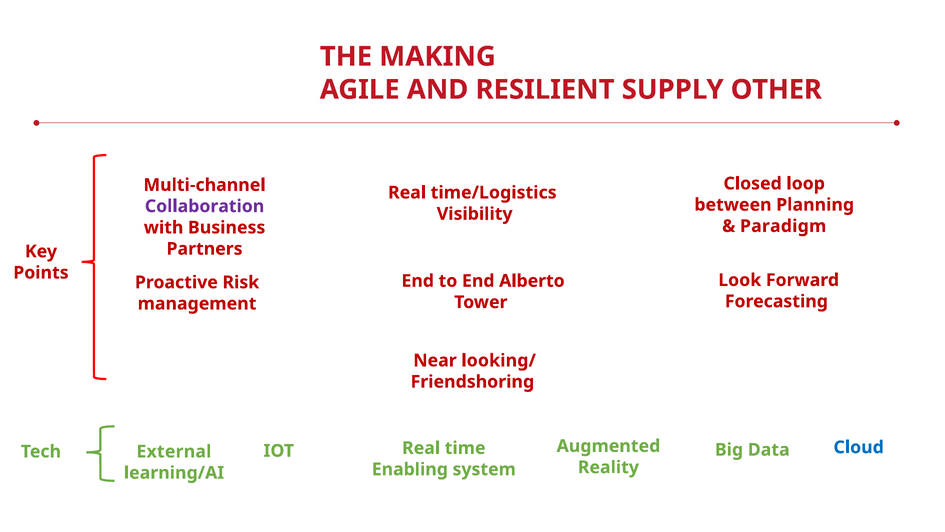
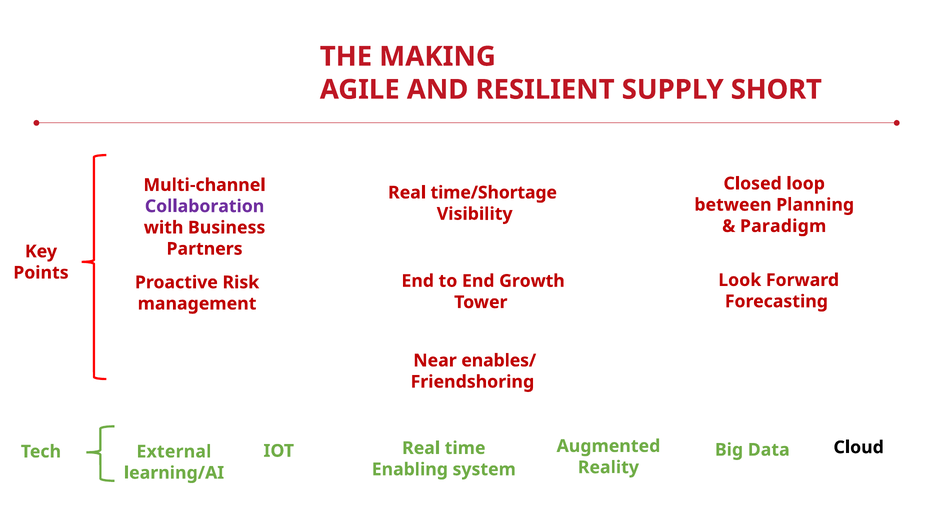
OTHER: OTHER -> SHORT (776, 90)
time/Logistics: time/Logistics -> time/Shortage (494, 192)
Alberto: Alberto -> Growth (532, 281)
looking/: looking/ -> enables/ (499, 360)
Cloud colour: blue -> black (859, 447)
